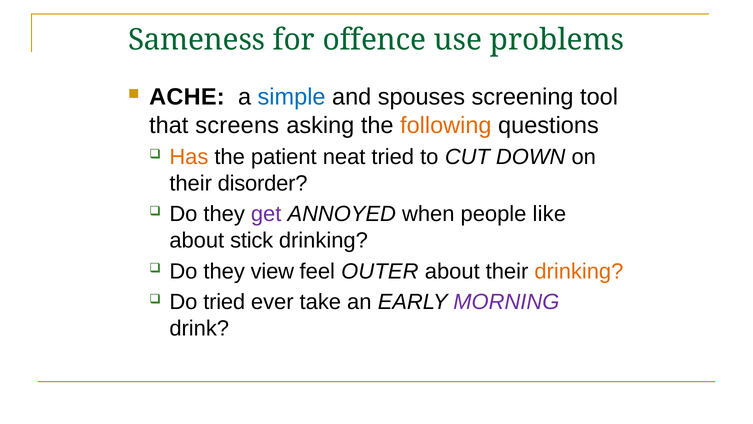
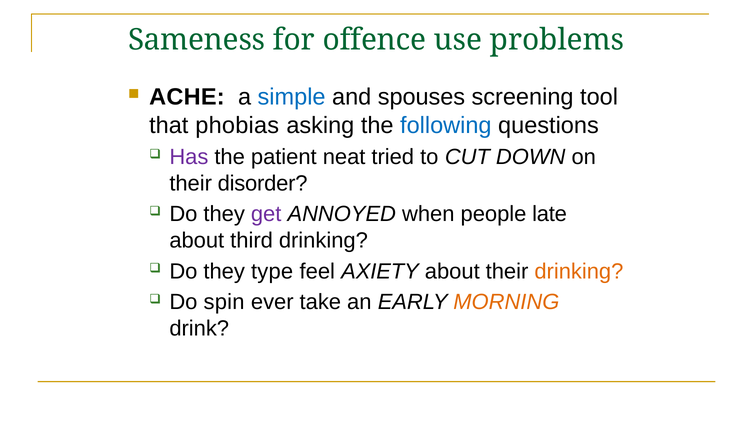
screens: screens -> phobias (237, 125)
following colour: orange -> blue (446, 125)
Has colour: orange -> purple (189, 157)
like: like -> late (550, 214)
stick: stick -> third (252, 240)
view: view -> type (272, 271)
OUTER: OUTER -> AXIETY (380, 271)
Do tried: tried -> spin (224, 302)
MORNING colour: purple -> orange (506, 302)
